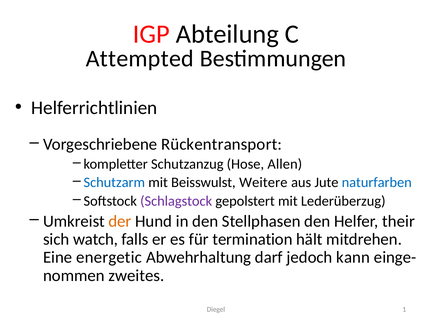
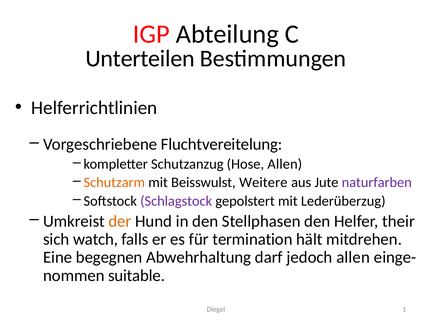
Attempted: Attempted -> Unterteilen (140, 58)
Rückentransport: Rückentransport -> Fluchtvereitelung (222, 144)
Schutzarm colour: blue -> orange (114, 183)
naturfarben colour: blue -> purple (377, 183)
energetic: energetic -> begegnen (109, 257)
jedoch kann: kann -> allen (353, 257)
zweites: zweites -> suitable (137, 276)
